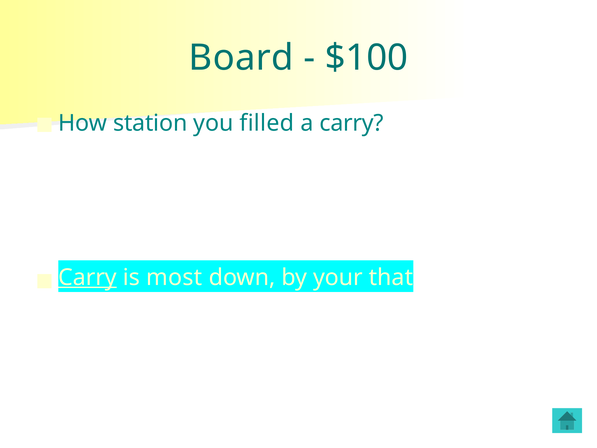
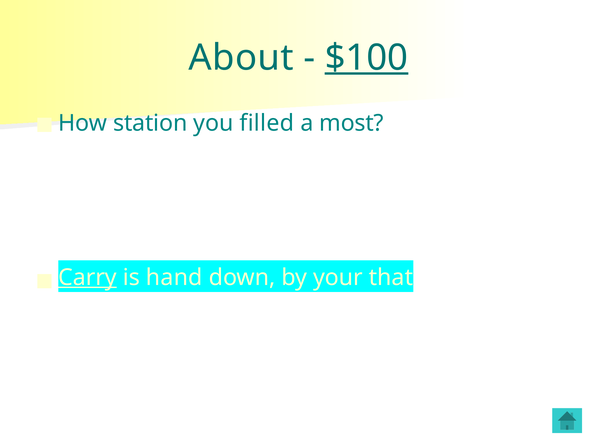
Board: Board -> About (241, 58)
$100 underline: none -> present (366, 58)
a carry: carry -> most (351, 123)
most: most -> hand (174, 277)
